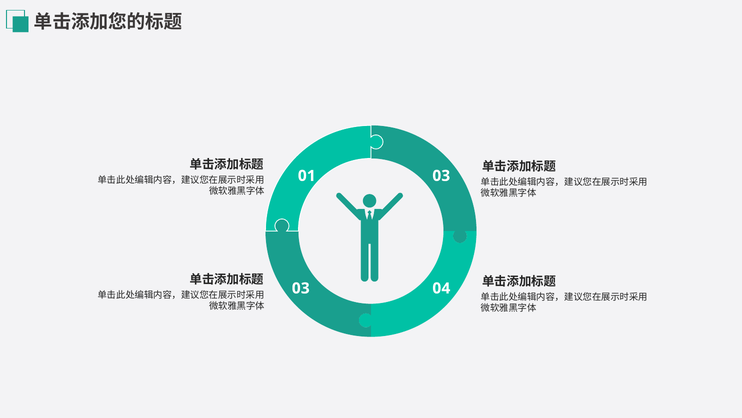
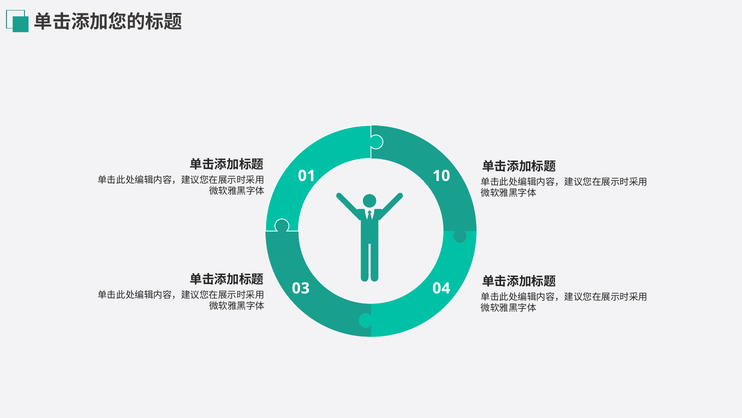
01 03: 03 -> 10 (441, 176)
